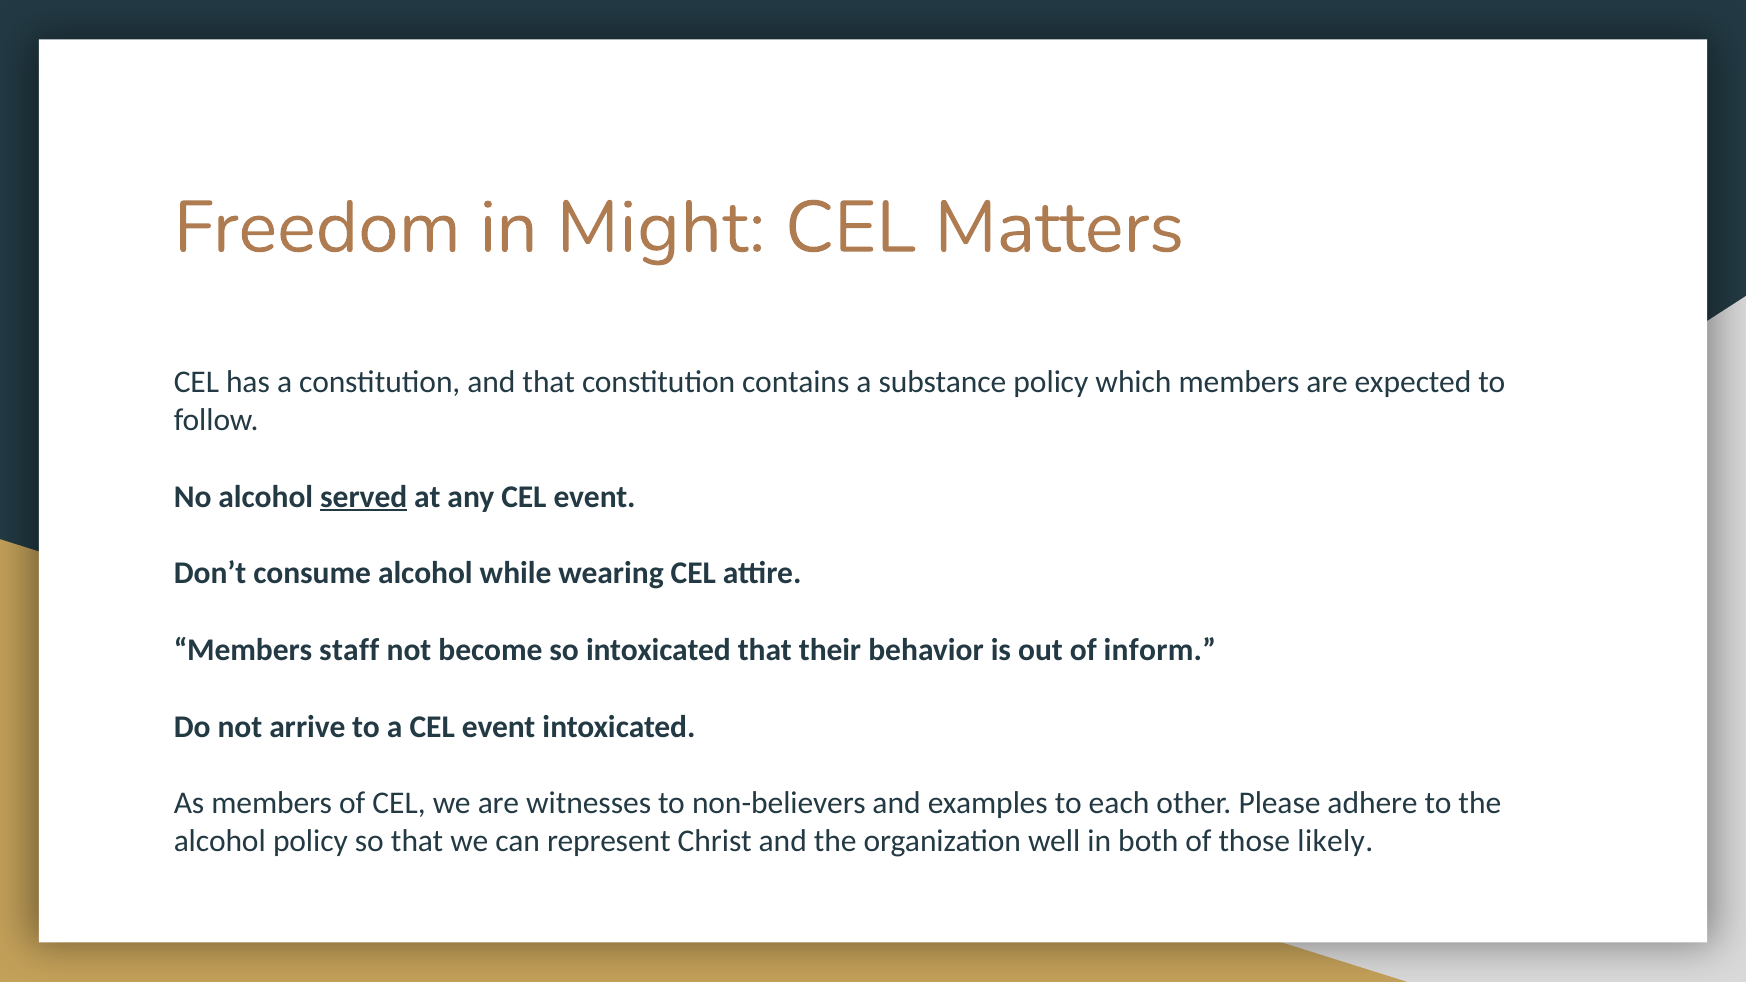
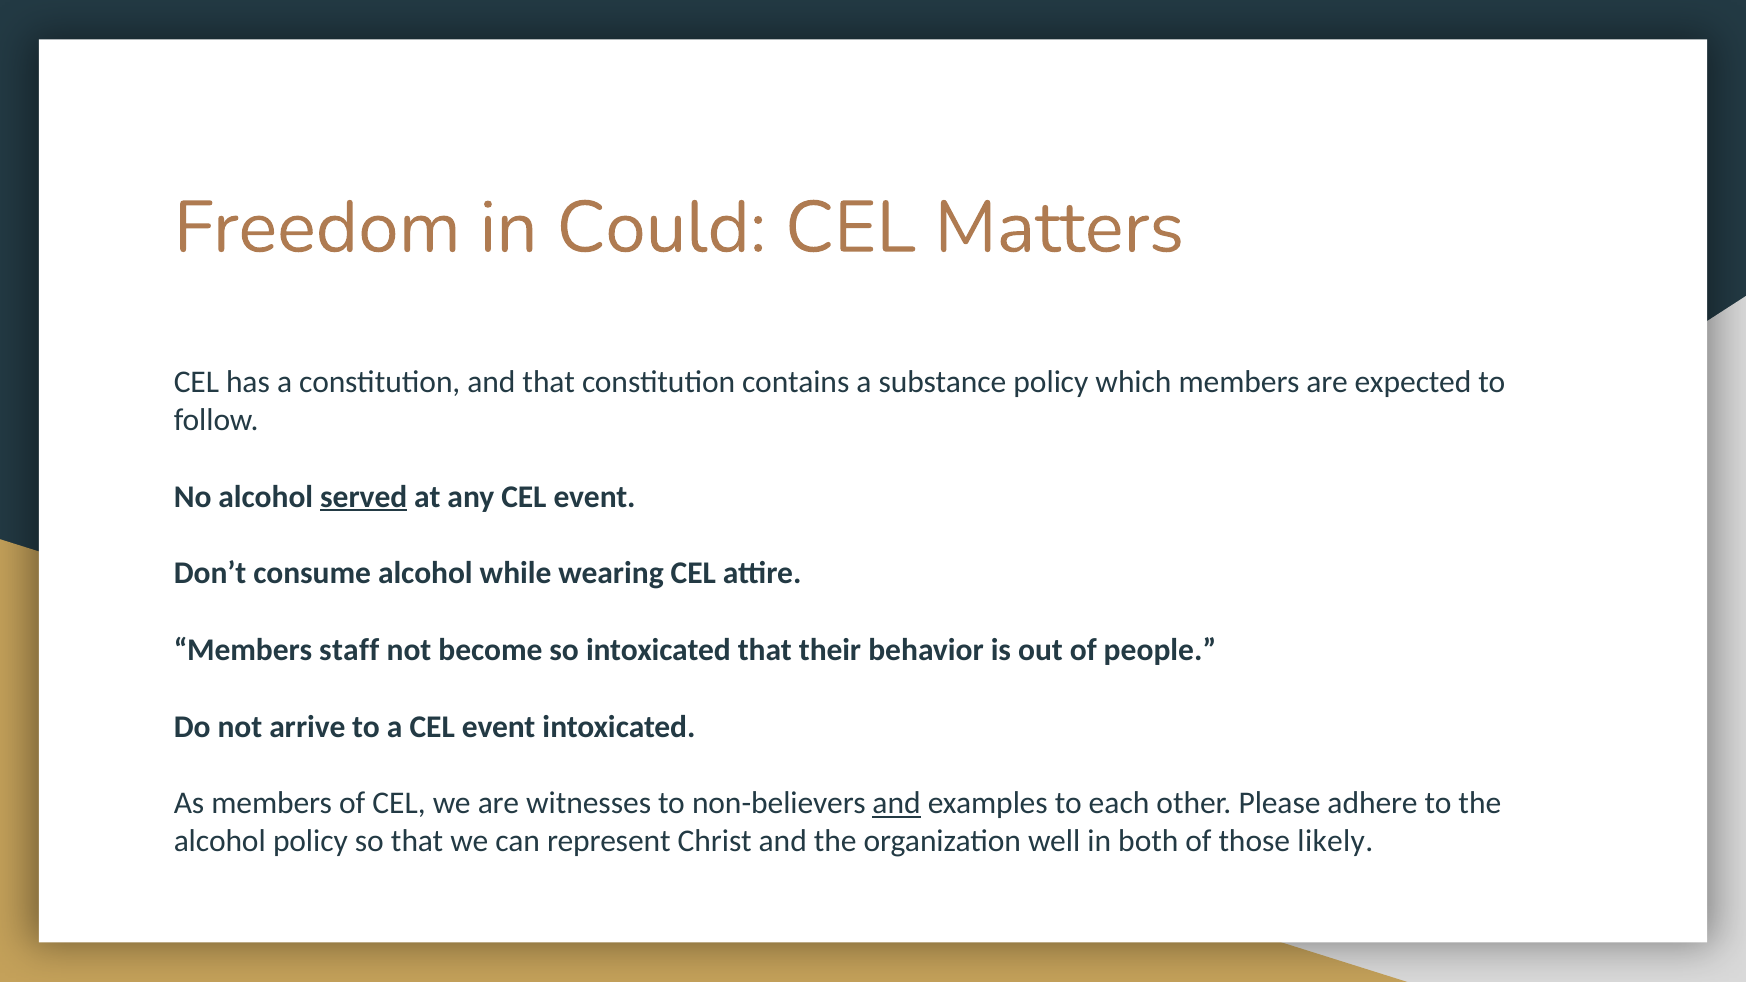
Might: Might -> Could (661, 228)
inform: inform -> people (1160, 650)
and underline: none -> present (897, 803)
